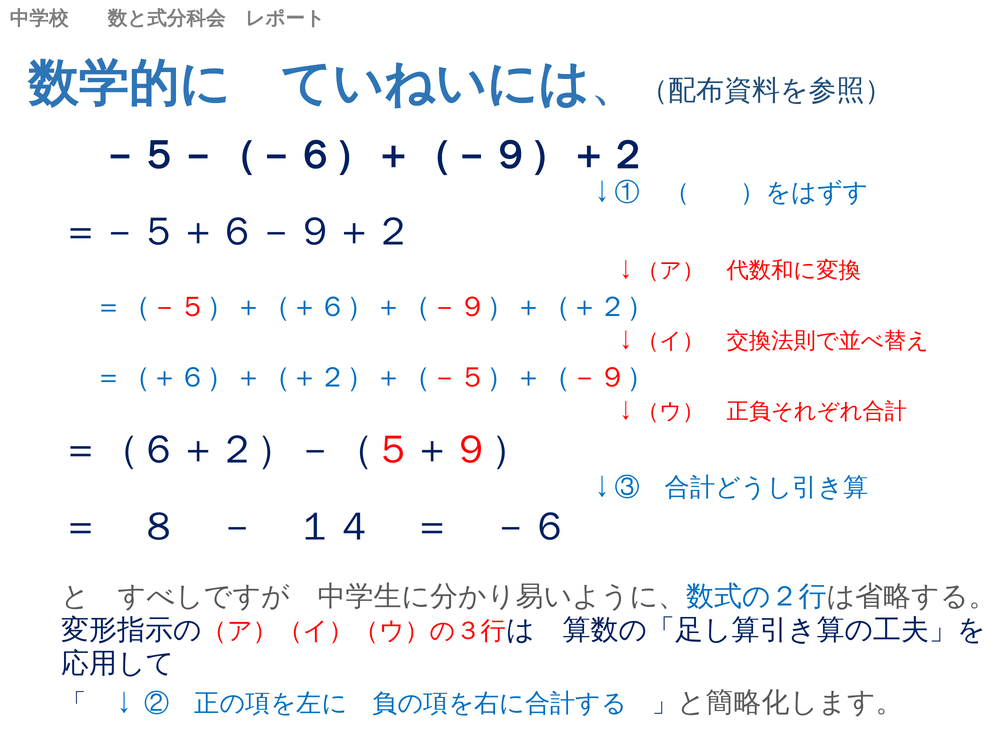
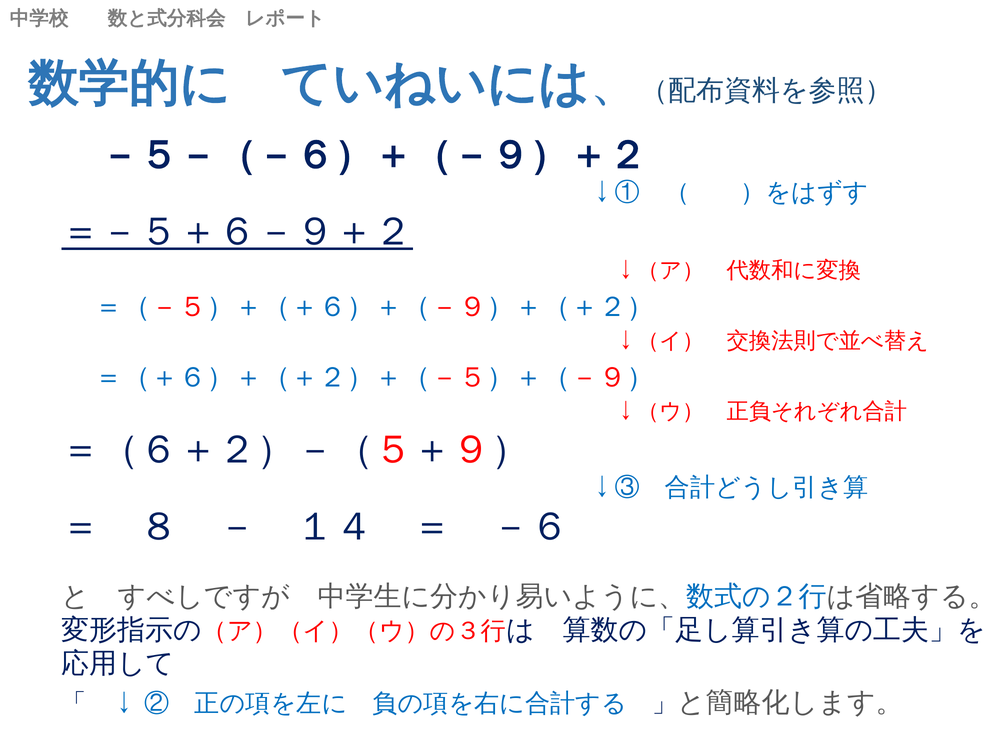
＝－５＋６－９＋２ underline: none -> present (237, 232)
